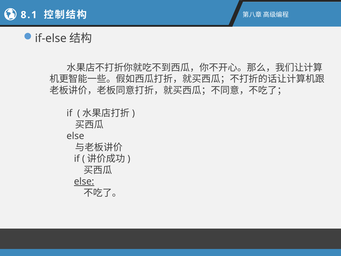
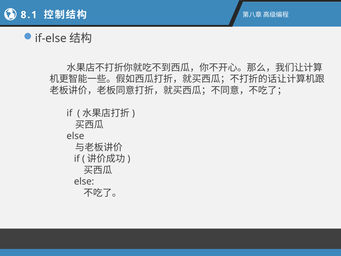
else underline: present -> none (84, 181)
